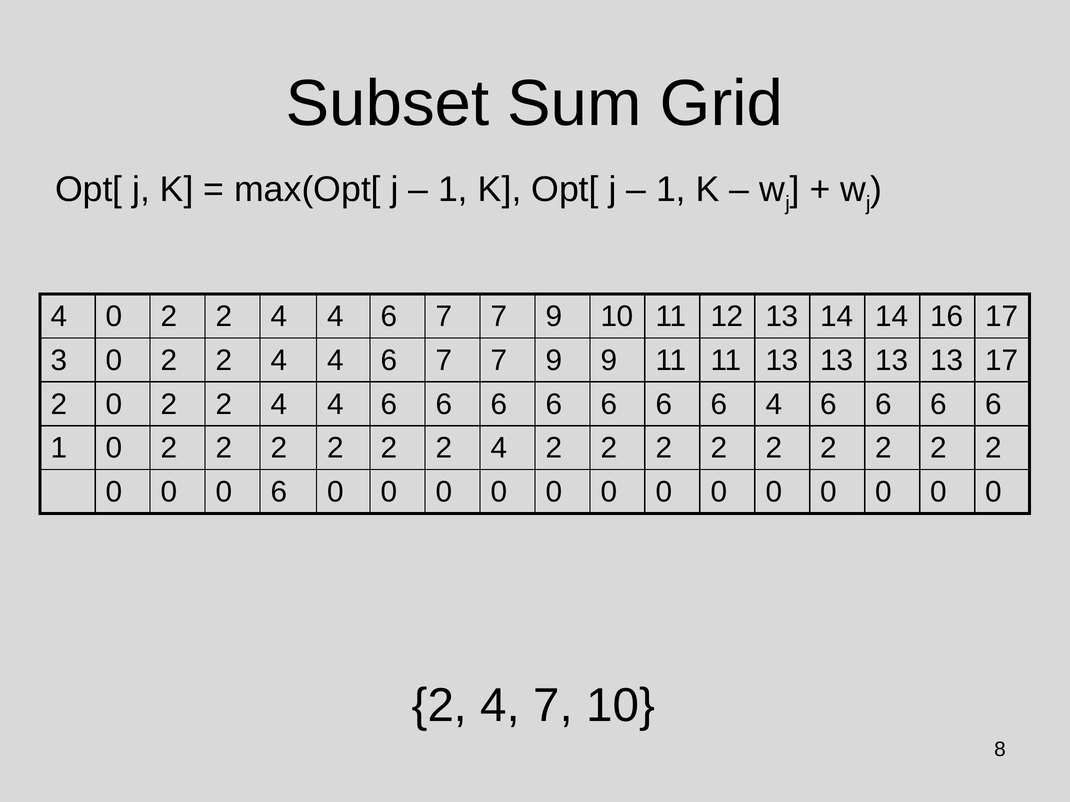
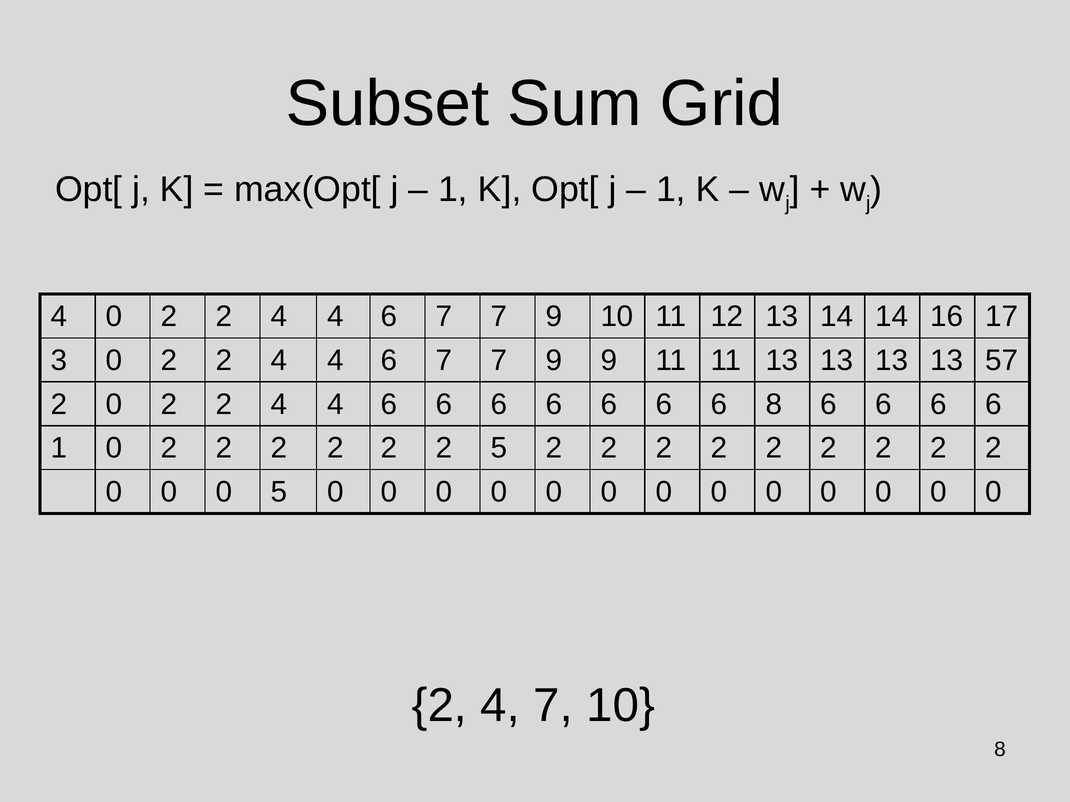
13 17: 17 -> 57 (1002, 361)
6 4: 4 -> 8 (774, 404)
2 2 2 4: 4 -> 5 (499, 448)
0 6: 6 -> 5 (279, 492)
